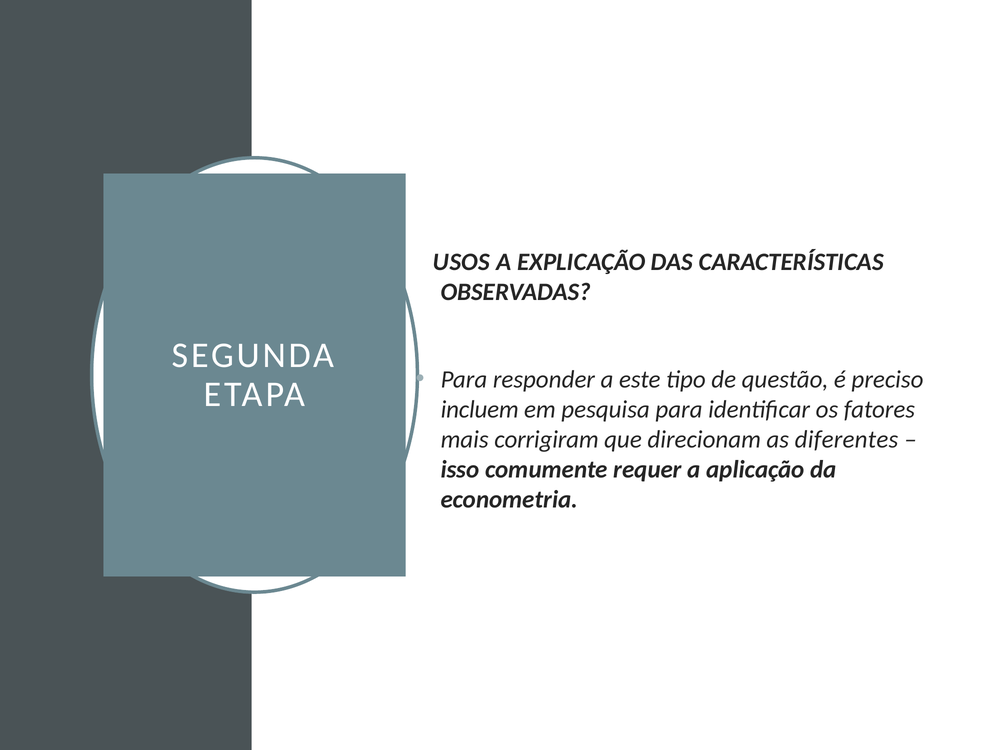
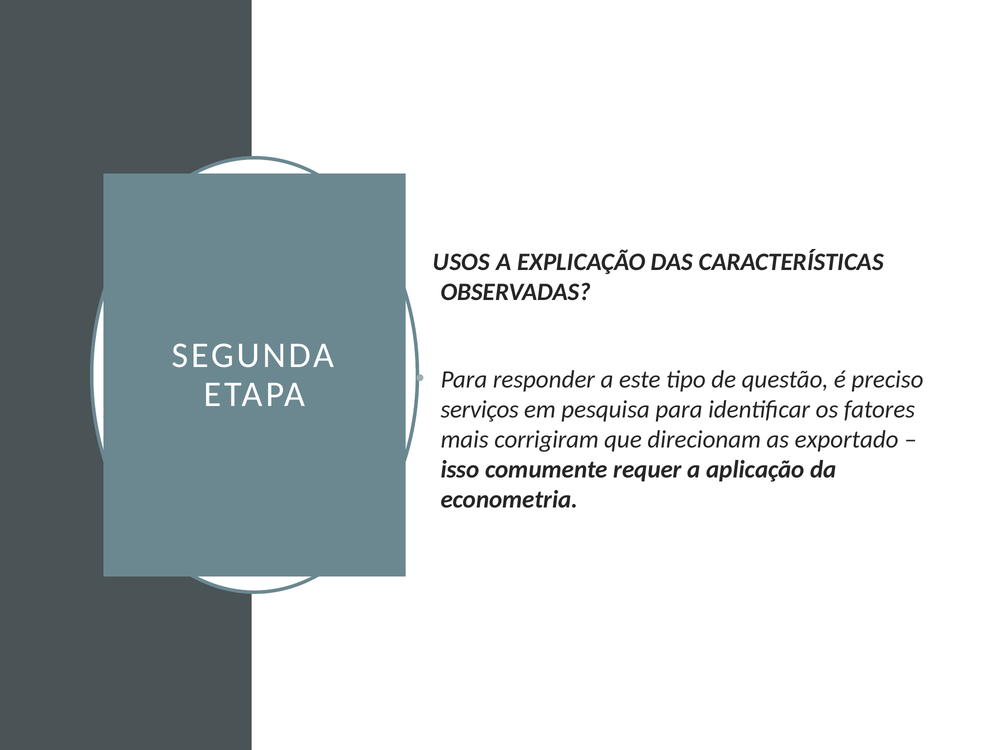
incluem: incluem -> serviços (480, 410)
diferentes: diferentes -> exportado (847, 440)
